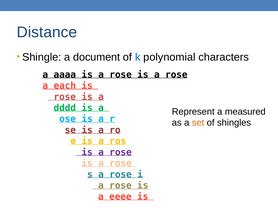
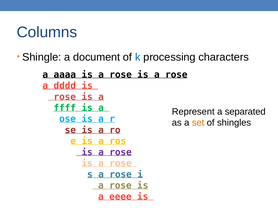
Distance: Distance -> Columns (47, 32)
polynomial: polynomial -> processing (170, 57)
each: each -> dddd (65, 86)
dddd: dddd -> ffff (65, 108)
measured: measured -> separated (245, 112)
